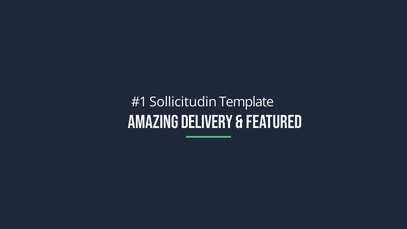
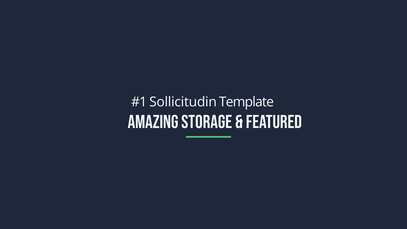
Delivery: Delivery -> Storage (207, 122)
